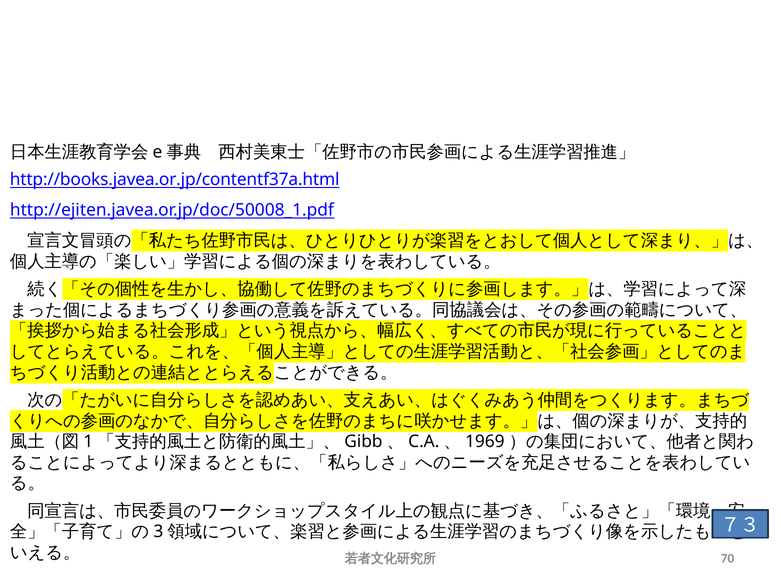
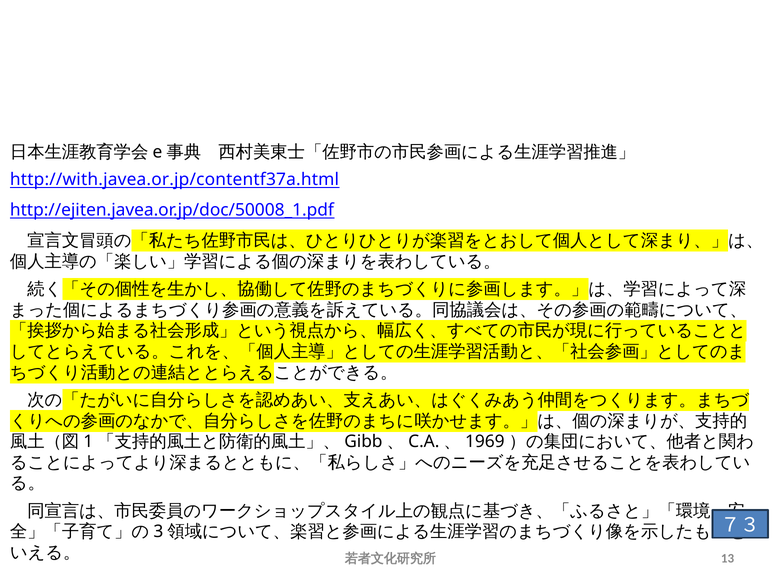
http://books.javea.or.jp/contentf37a.html: http://books.javea.or.jp/contentf37a.html -> http://with.javea.or.jp/contentf37a.html (175, 180)
70: 70 -> 13 (728, 559)
